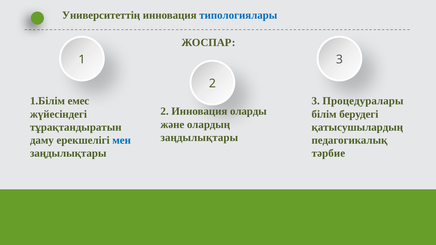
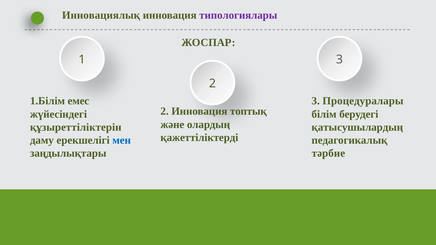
Университеттің: Университеттің -> Инновациялық (101, 15)
типологиялары colour: blue -> purple (238, 15)
оларды: оларды -> топтық (248, 111)
тұрақтандыратын: тұрақтандыратын -> құзыреттіліктерін (76, 127)
заңдылықтары: заңдылықтары -> қажеттіліктерді (199, 138)
